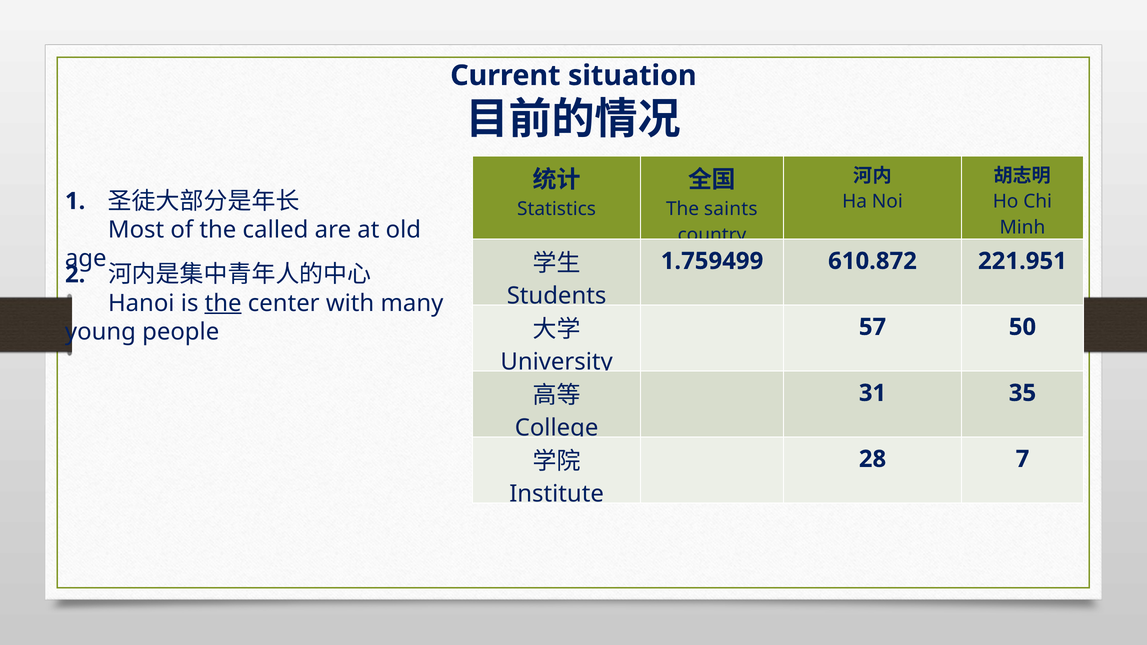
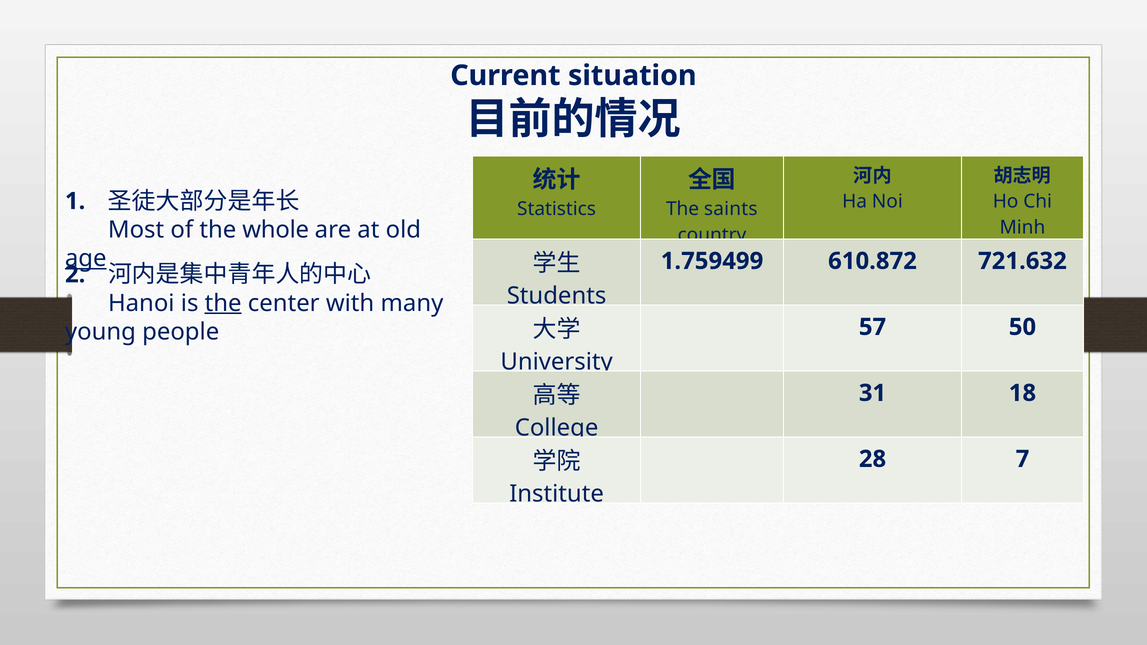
called: called -> whole (276, 230)
age underline: none -> present (86, 259)
221.951: 221.951 -> 721.632 (1022, 261)
35: 35 -> 18 (1022, 393)
